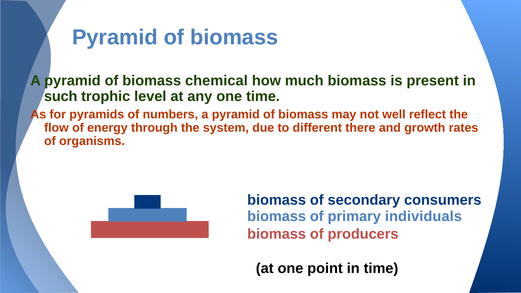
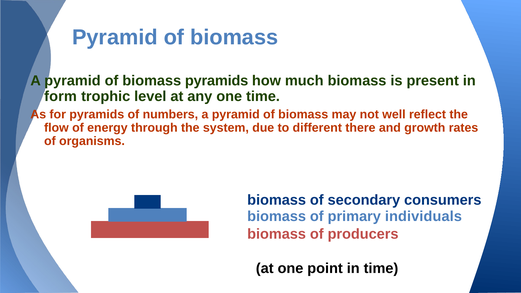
biomass chemical: chemical -> pyramids (217, 81)
such: such -> form (61, 96)
